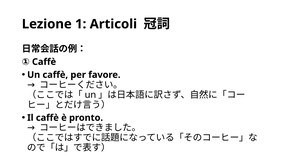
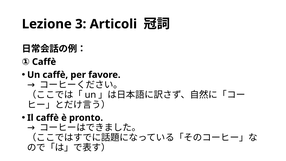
1: 1 -> 3 (81, 24)
